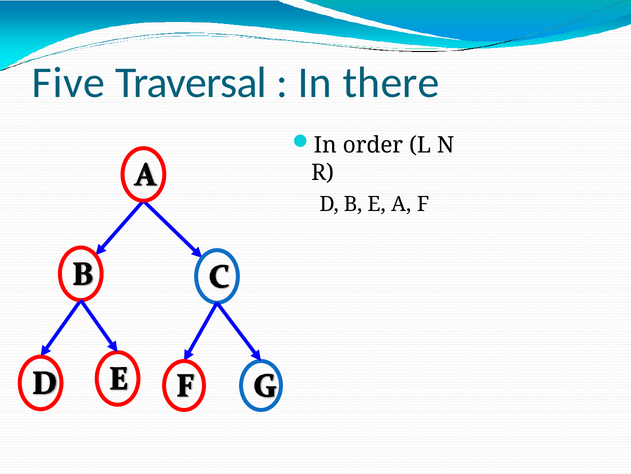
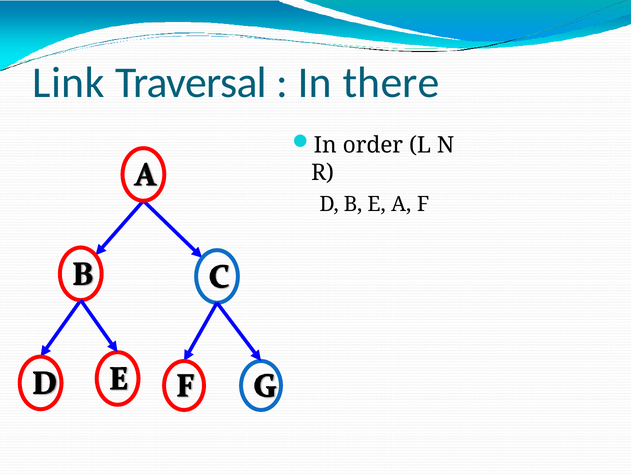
Five: Five -> Link (68, 82)
